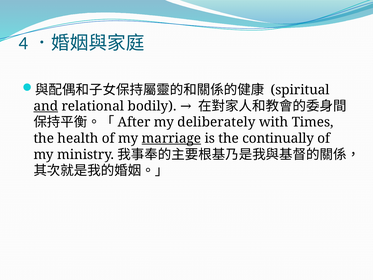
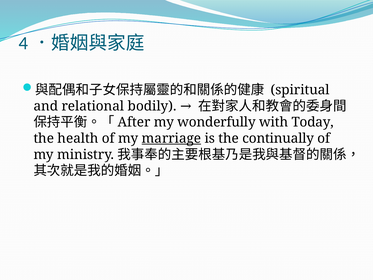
and underline: present -> none (46, 106)
deliberately: deliberately -> wonderfully (217, 122)
Times: Times -> Today (313, 122)
